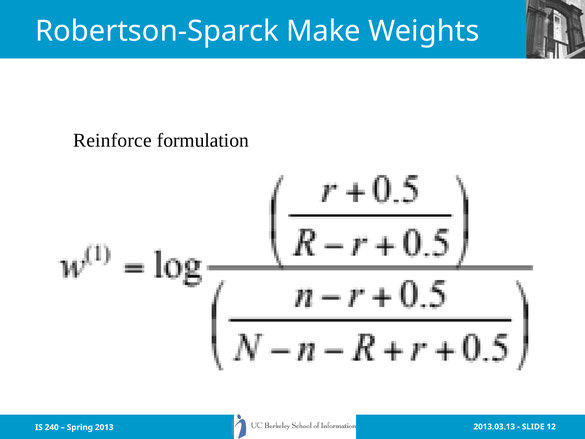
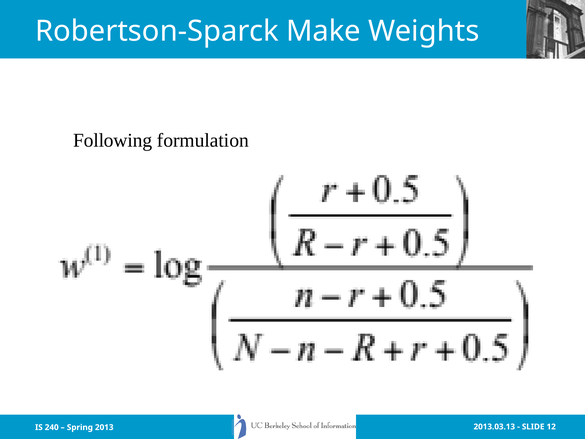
Reinforce: Reinforce -> Following (113, 140)
